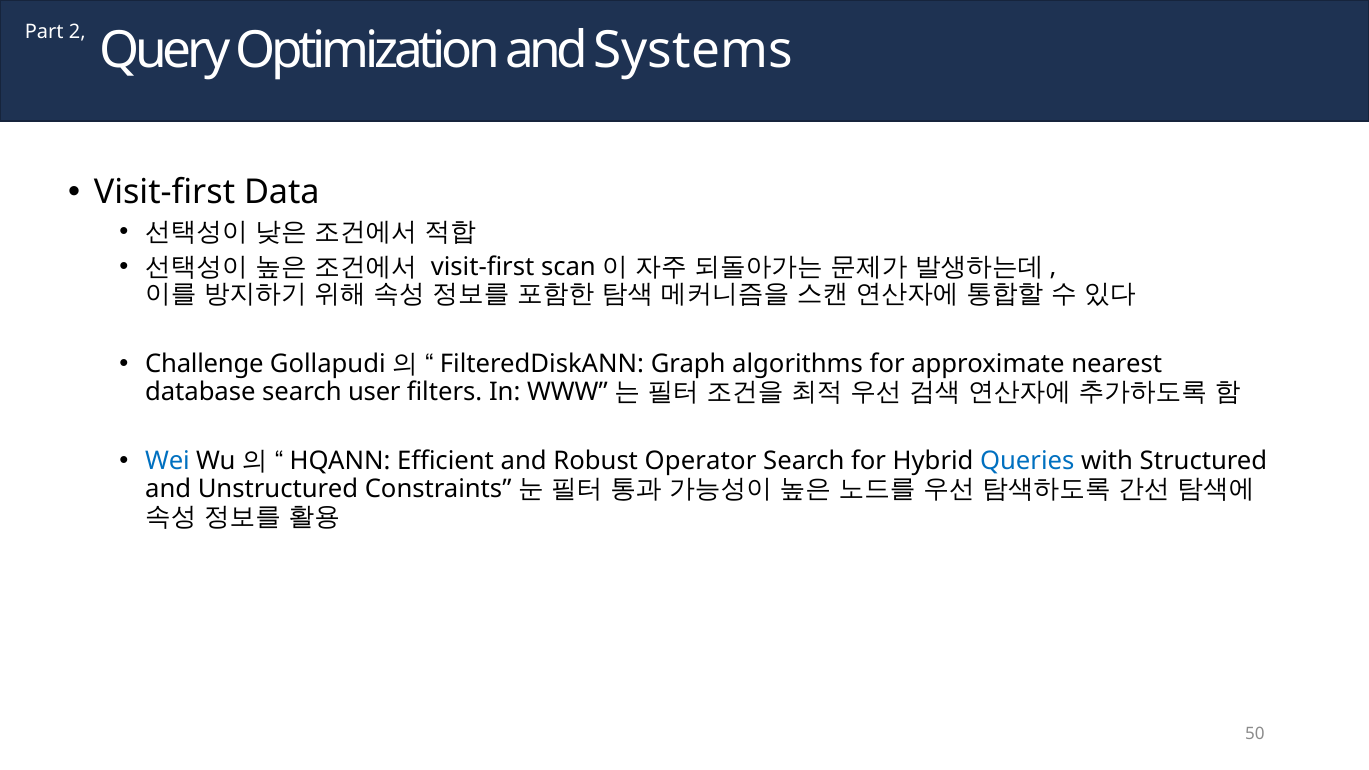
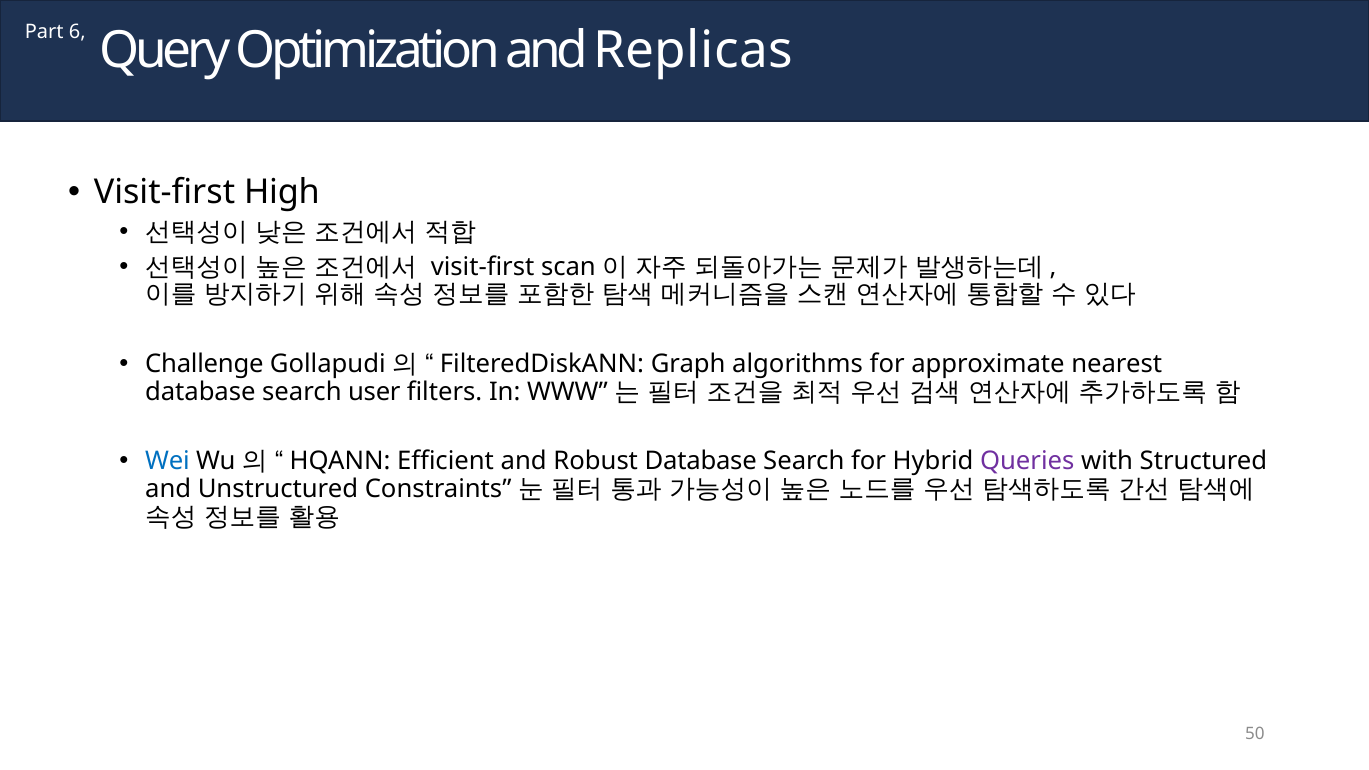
2: 2 -> 6 (77, 32)
Systems: Systems -> Replicas (693, 51)
Data: Data -> High (282, 192)
Robust Operator: Operator -> Database (701, 461)
Queries colour: blue -> purple (1027, 461)
